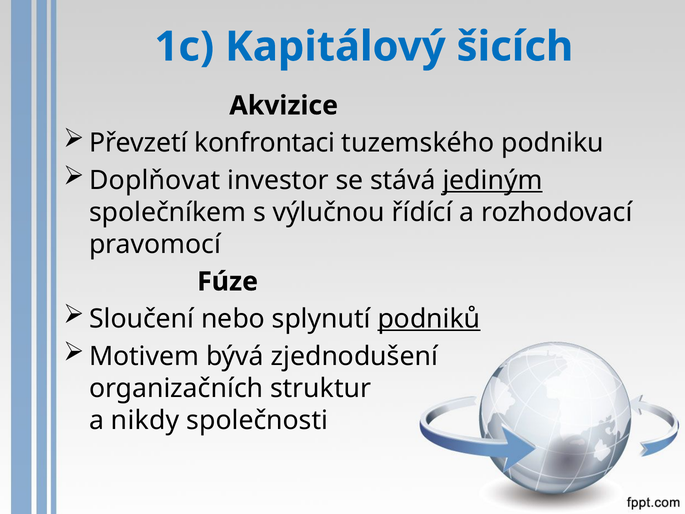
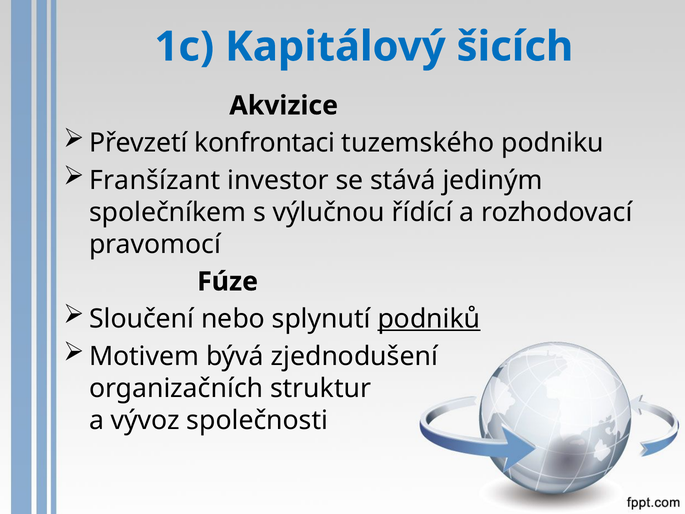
Doplňovat: Doplňovat -> Franšízant (155, 180)
jediným underline: present -> none (493, 180)
nikdy: nikdy -> vývoz (145, 420)
